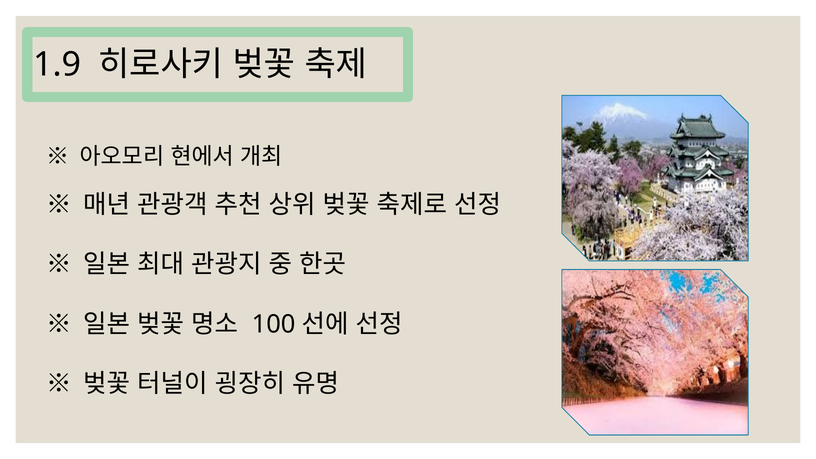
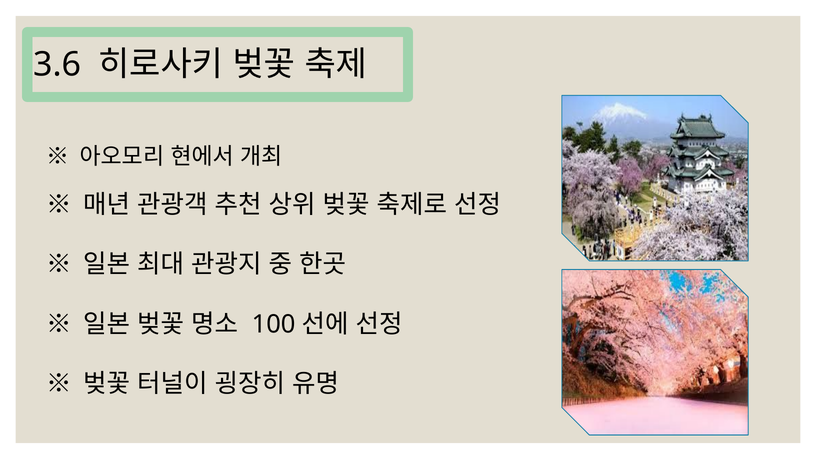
1.9: 1.9 -> 3.6 (57, 64)
